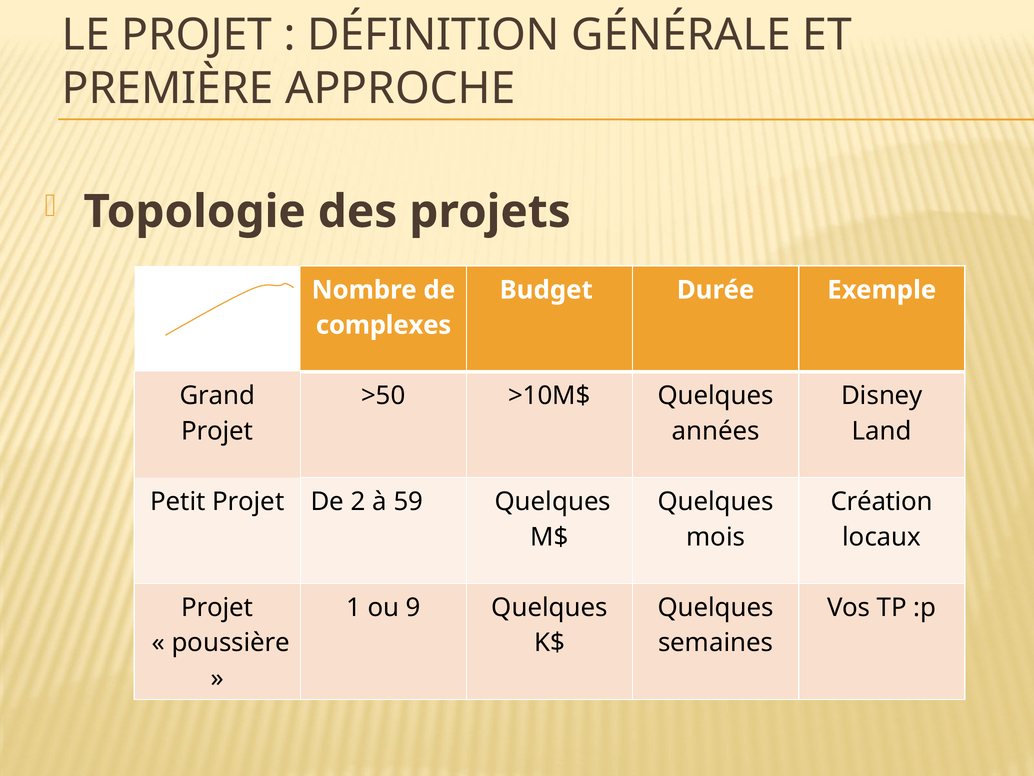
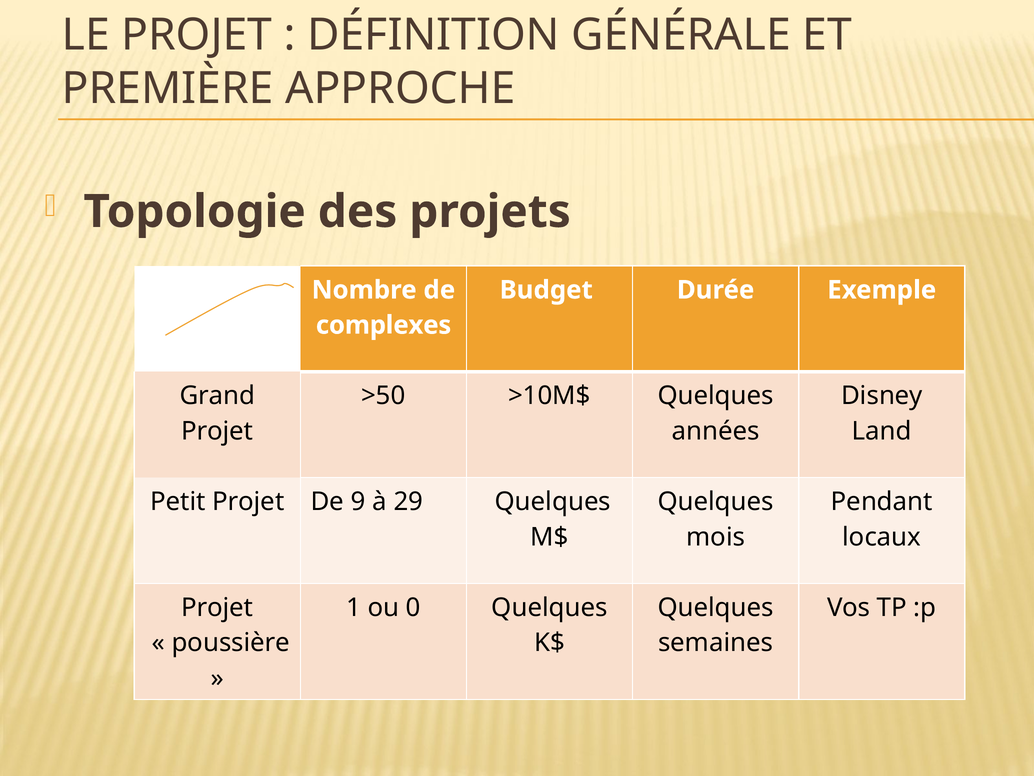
2: 2 -> 9 (358, 502)
59: 59 -> 29 (408, 502)
Création: Création -> Pendant (882, 502)
9: 9 -> 0 (413, 607)
